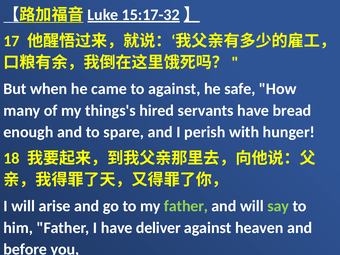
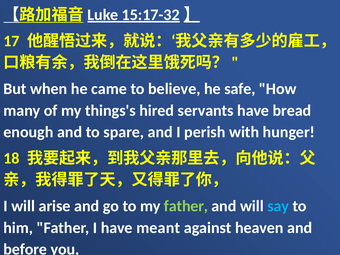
to against: against -> believe (174, 89)
say colour: light green -> light blue (278, 206)
deliver: deliver -> meant (158, 228)
